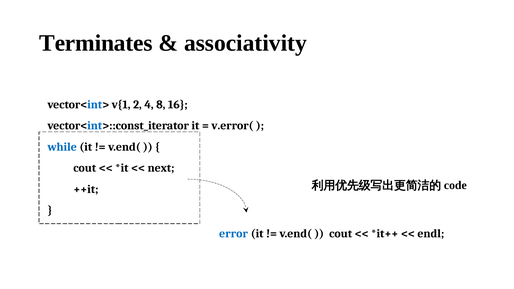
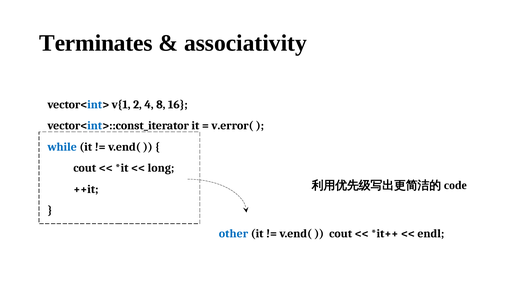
next: next -> long (161, 168)
error: error -> other (234, 234)
